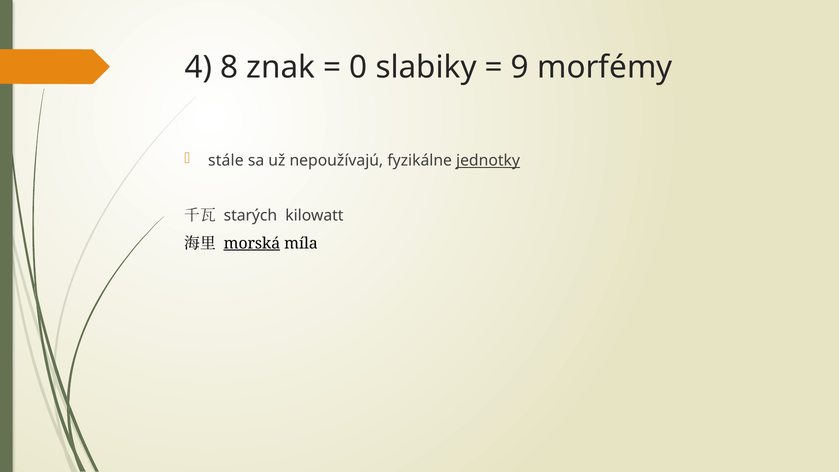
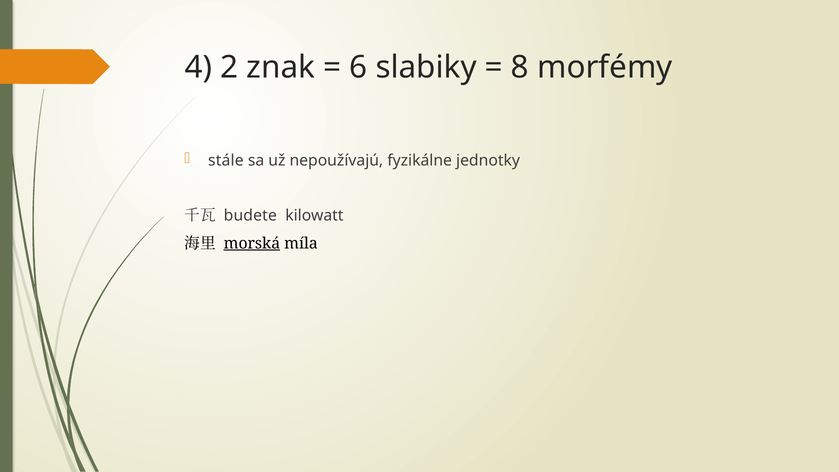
8: 8 -> 2 (229, 67)
0: 0 -> 6 (358, 67)
9: 9 -> 8 (520, 67)
jednotky underline: present -> none (488, 161)
starých: starých -> budete (250, 216)
